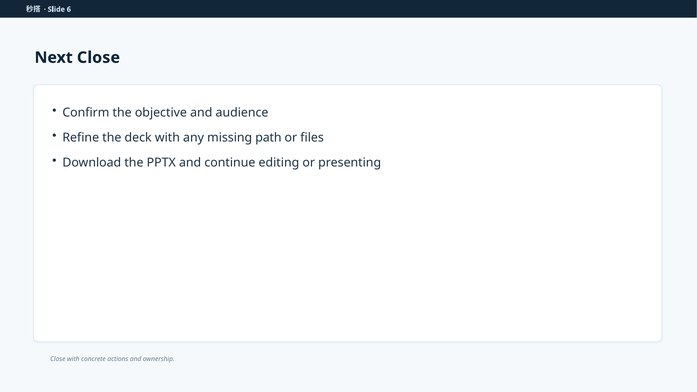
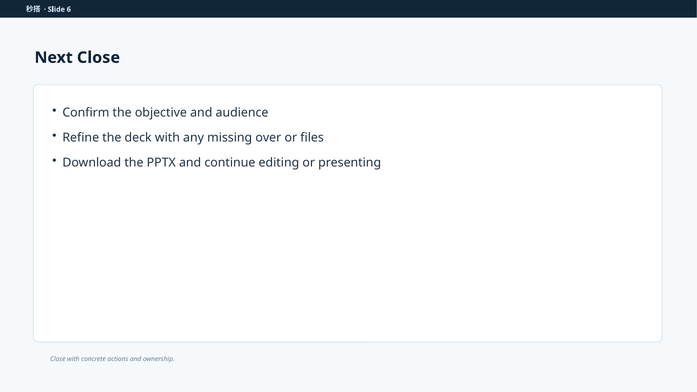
path: path -> over (268, 138)
